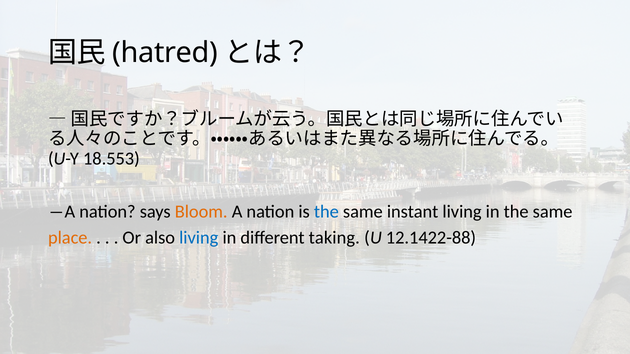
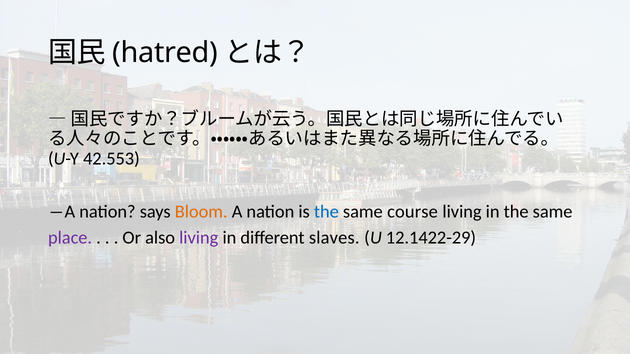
18.553: 18.553 -> 42.553 (111, 159)
instant: instant -> course (412, 212)
place colour: orange -> purple (70, 238)
living colour: blue -> purple (199, 238)
taking: taking -> slaves (334, 238)
12.1422-88: 12.1422-88 -> 12.1422-29 (431, 238)
